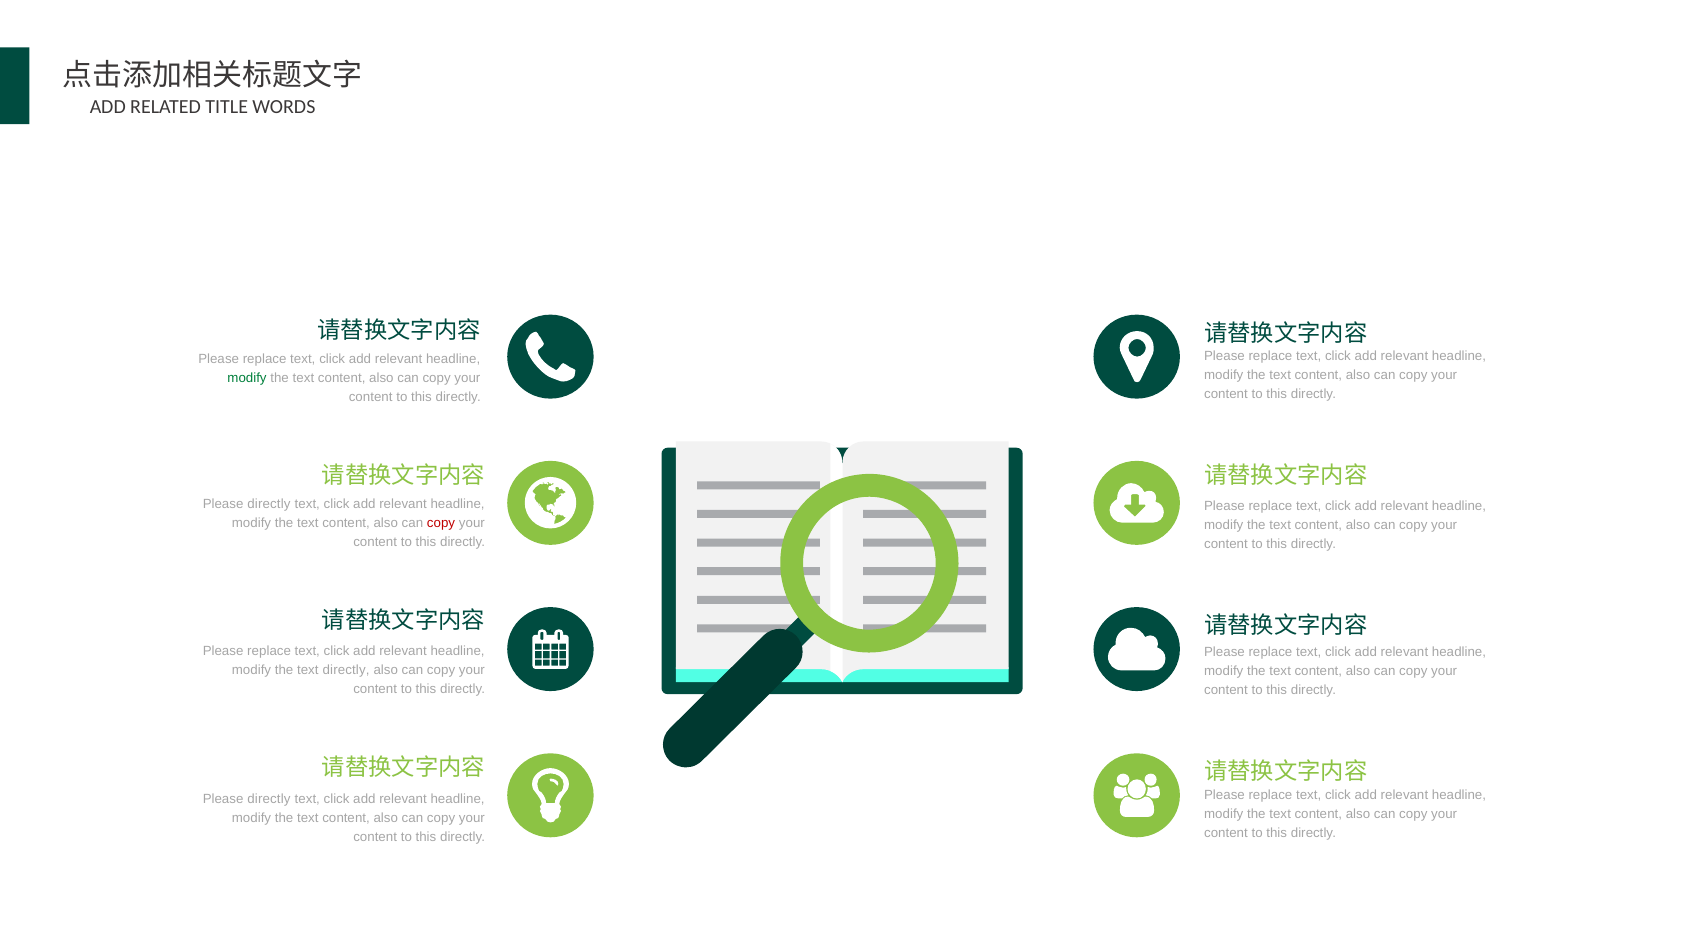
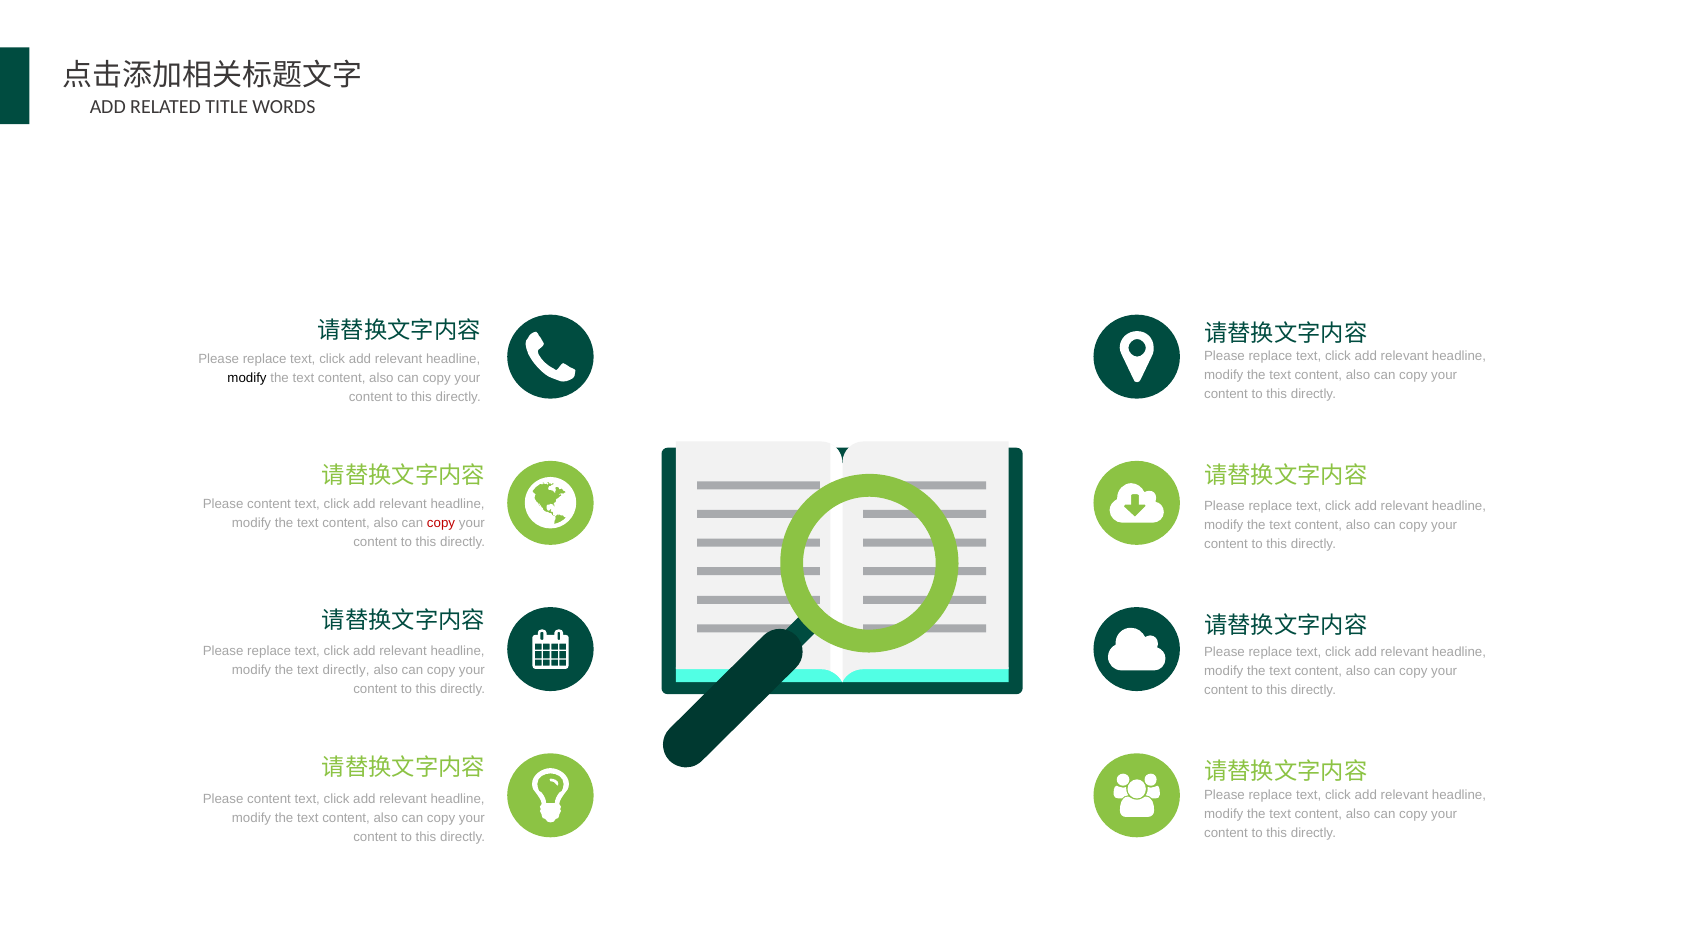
modify colour: green -> black (247, 378)
directly: directly -> content (269, 504)
directly: directly -> content (269, 799)
